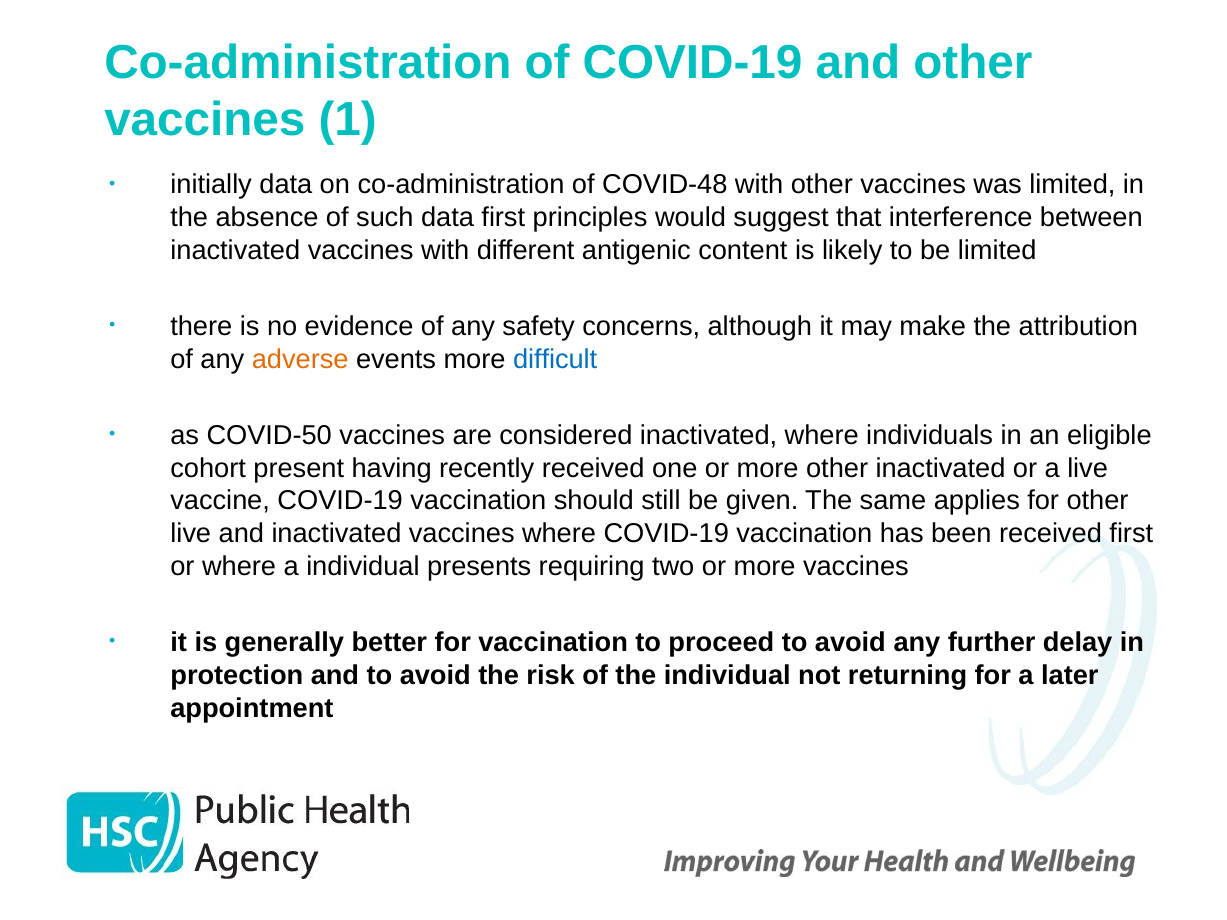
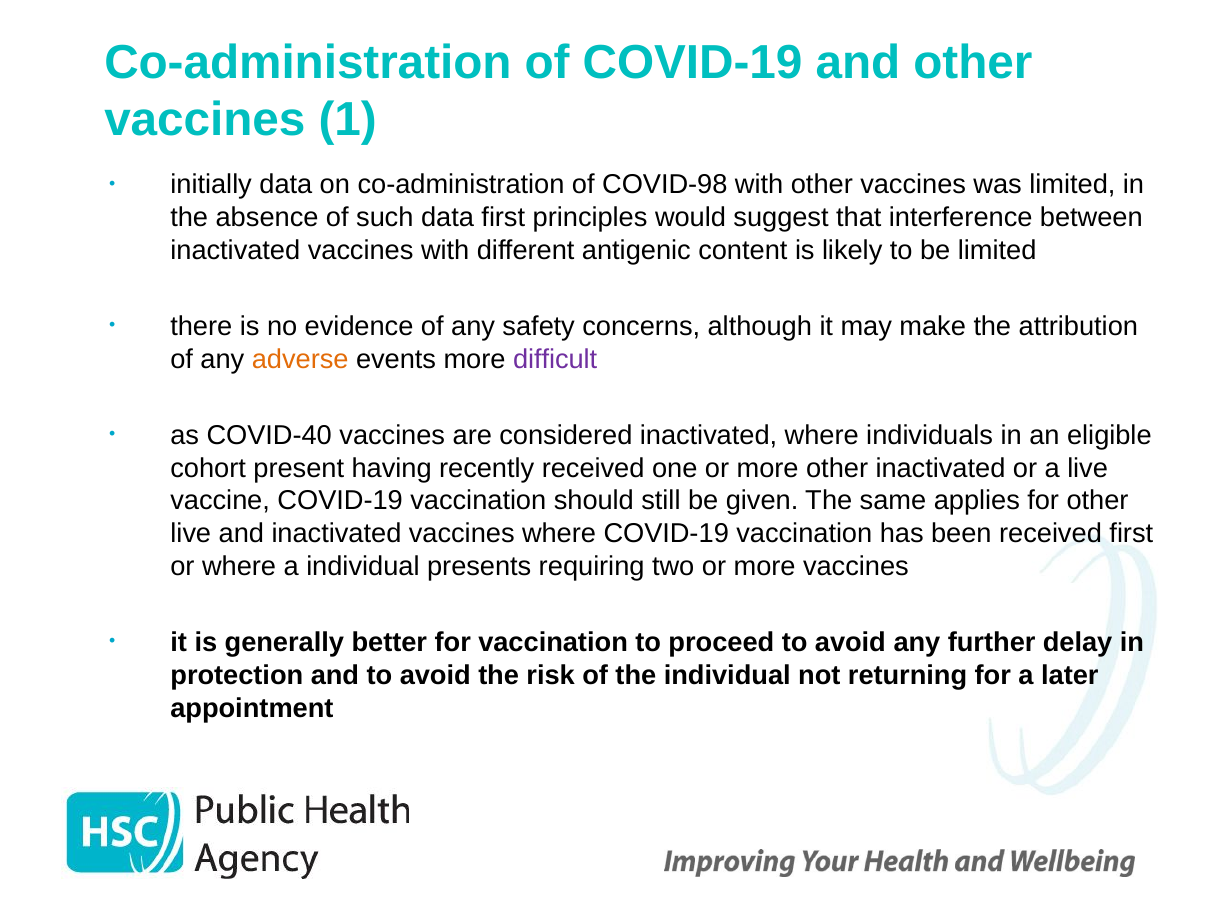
COVID-48: COVID-48 -> COVID-98 (665, 185)
difficult colour: blue -> purple (555, 359)
COVID-50: COVID-50 -> COVID-40 (269, 436)
